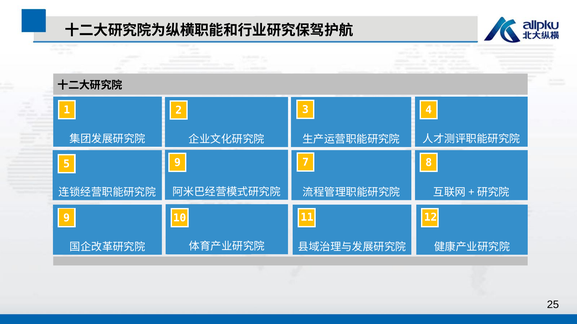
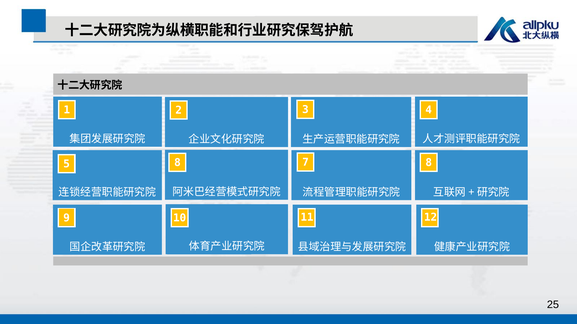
5 9: 9 -> 8 (177, 163)
